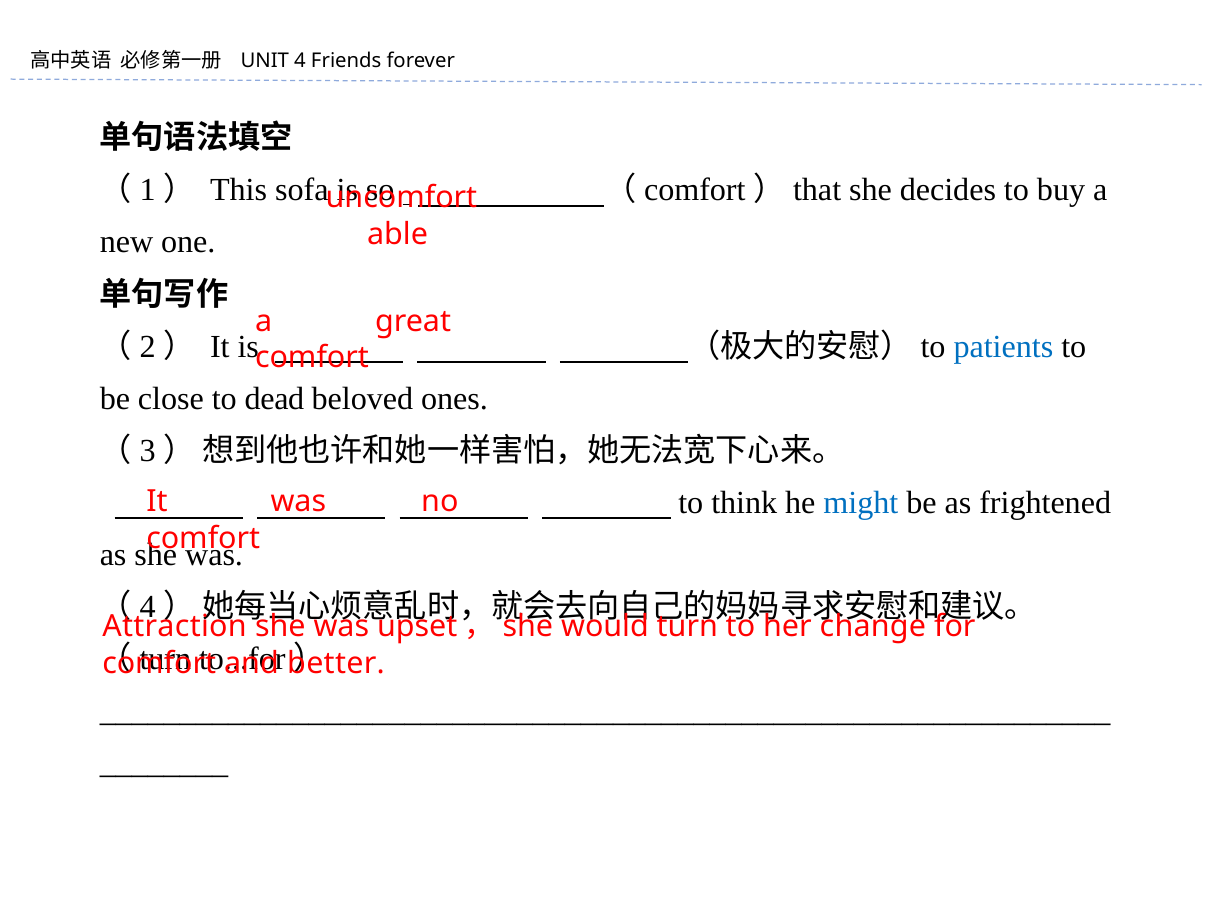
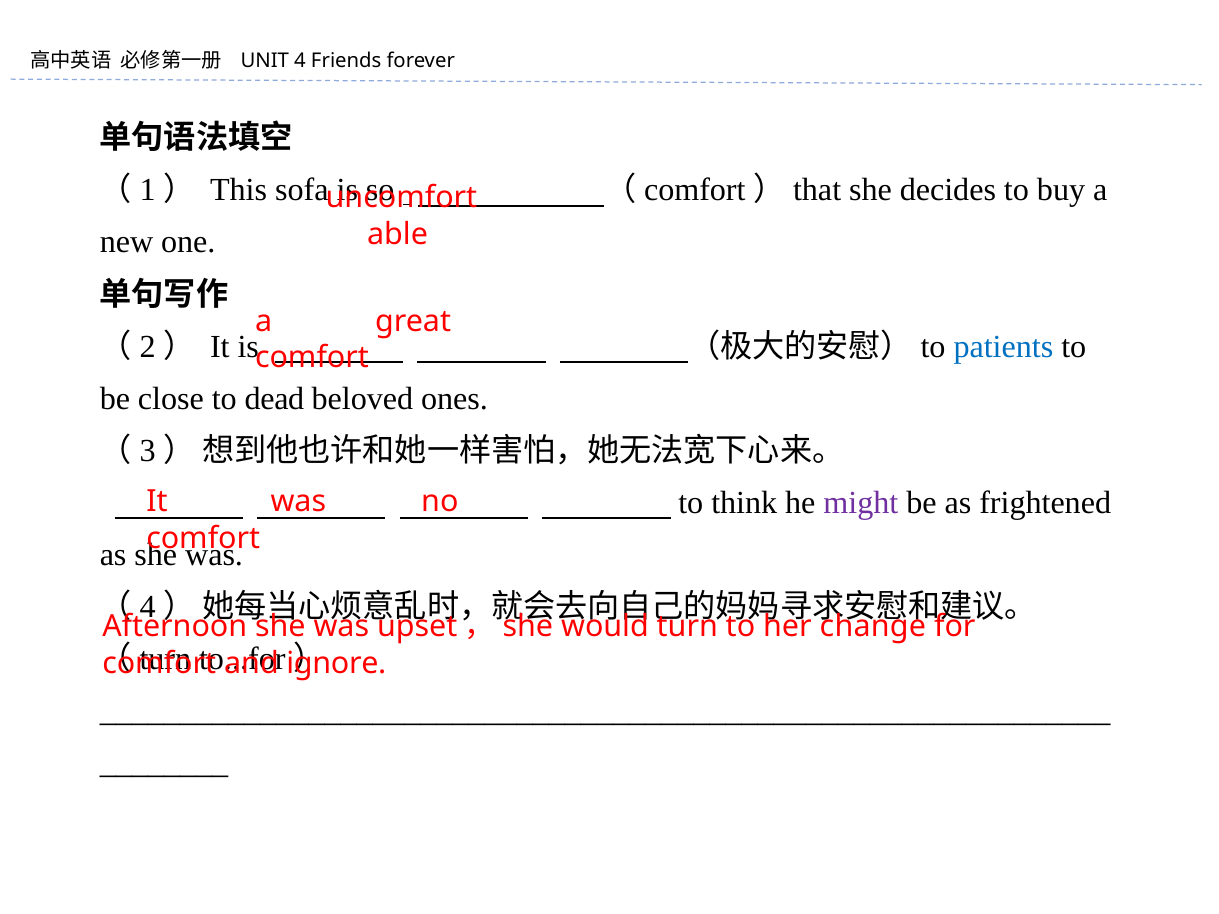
might colour: blue -> purple (861, 503)
Attraction: Attraction -> Afternoon (175, 627)
better: better -> ignore (336, 663)
